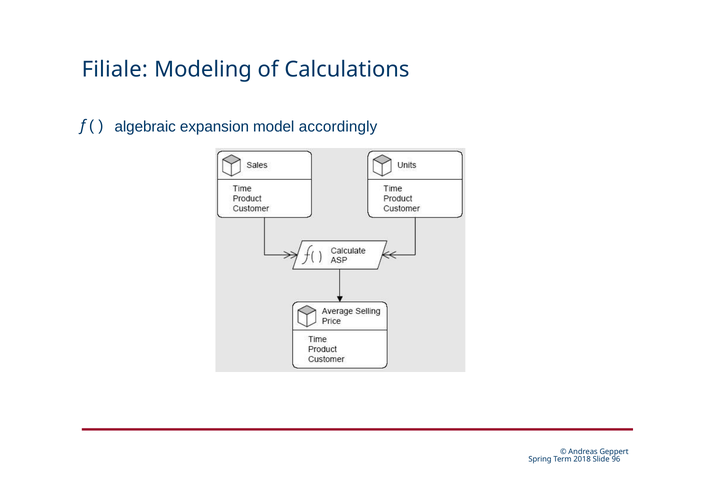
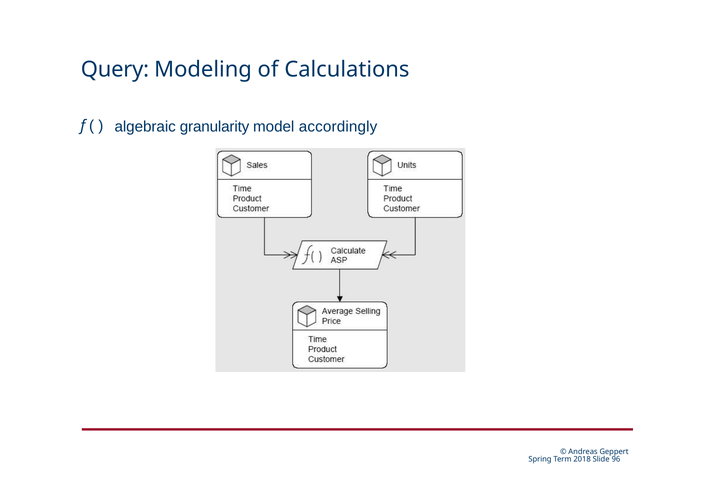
Filiale: Filiale -> Query (115, 69)
expansion: expansion -> granularity (215, 127)
